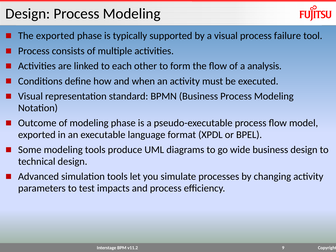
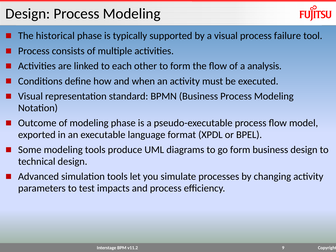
The exported: exported -> historical (55, 36)
go wide: wide -> form (240, 150)
